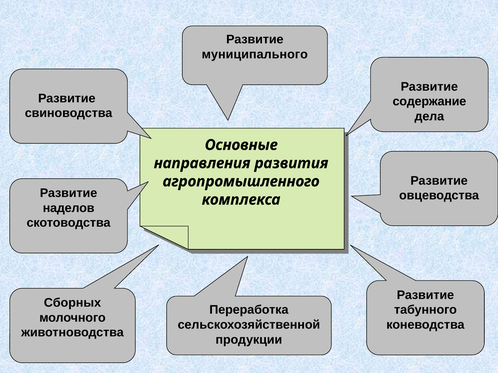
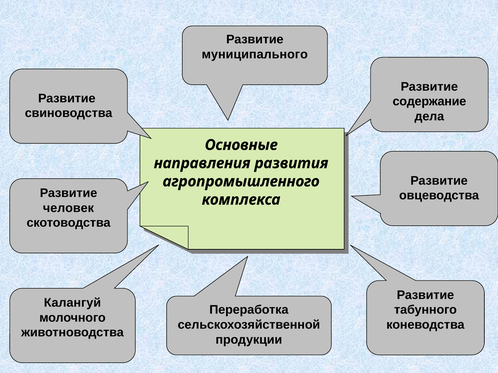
наделов: наделов -> человек (68, 208)
Сборных: Сборных -> Калангуй (72, 303)
